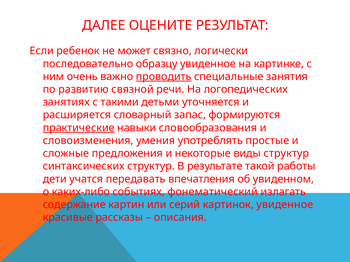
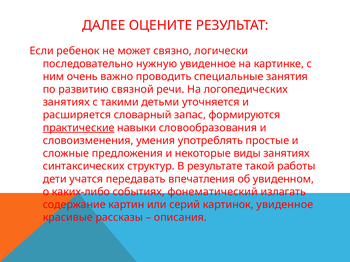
образцу: образцу -> нужную (157, 64)
проводить underline: present -> none (164, 77)
виды структур: структур -> занятиях (287, 154)
